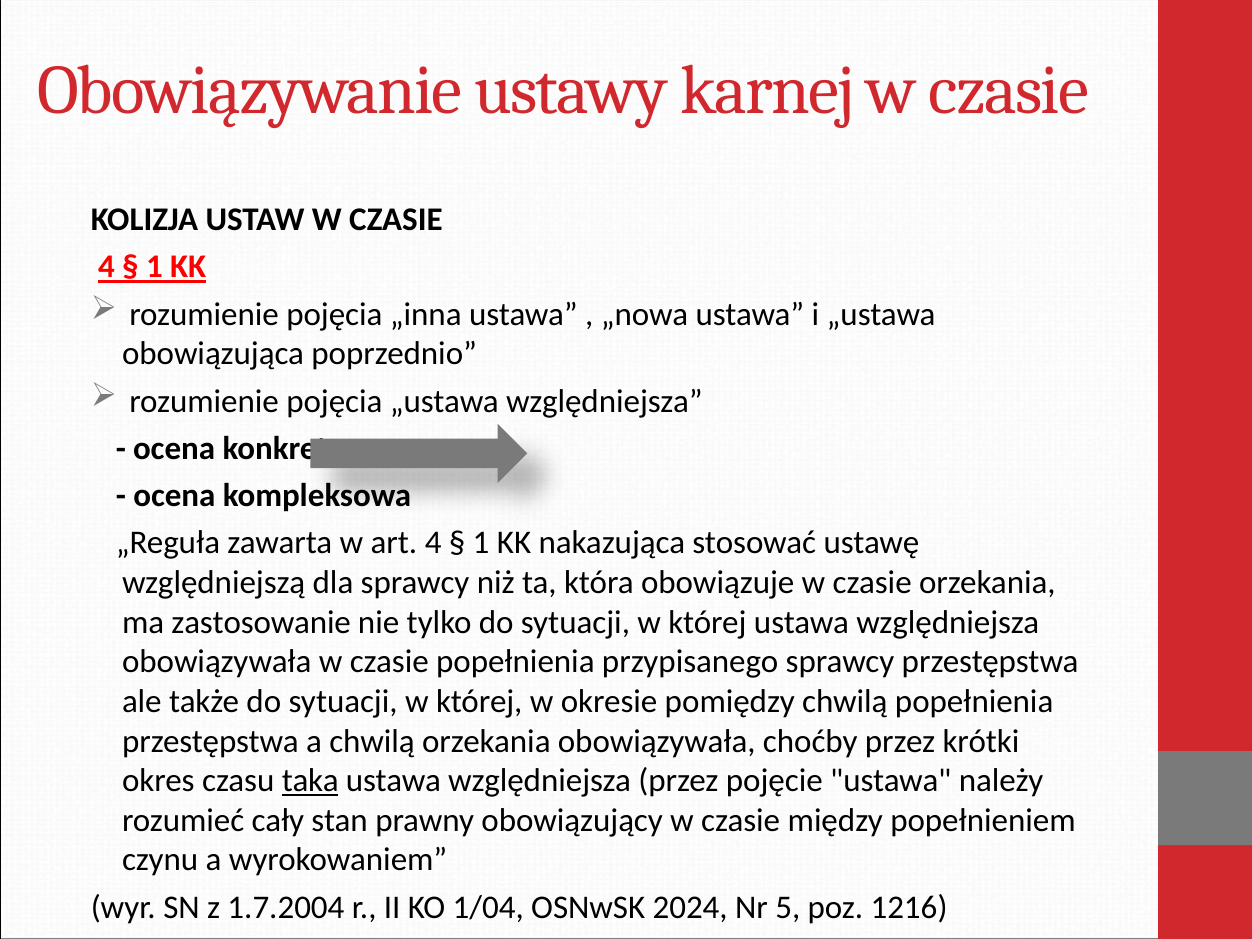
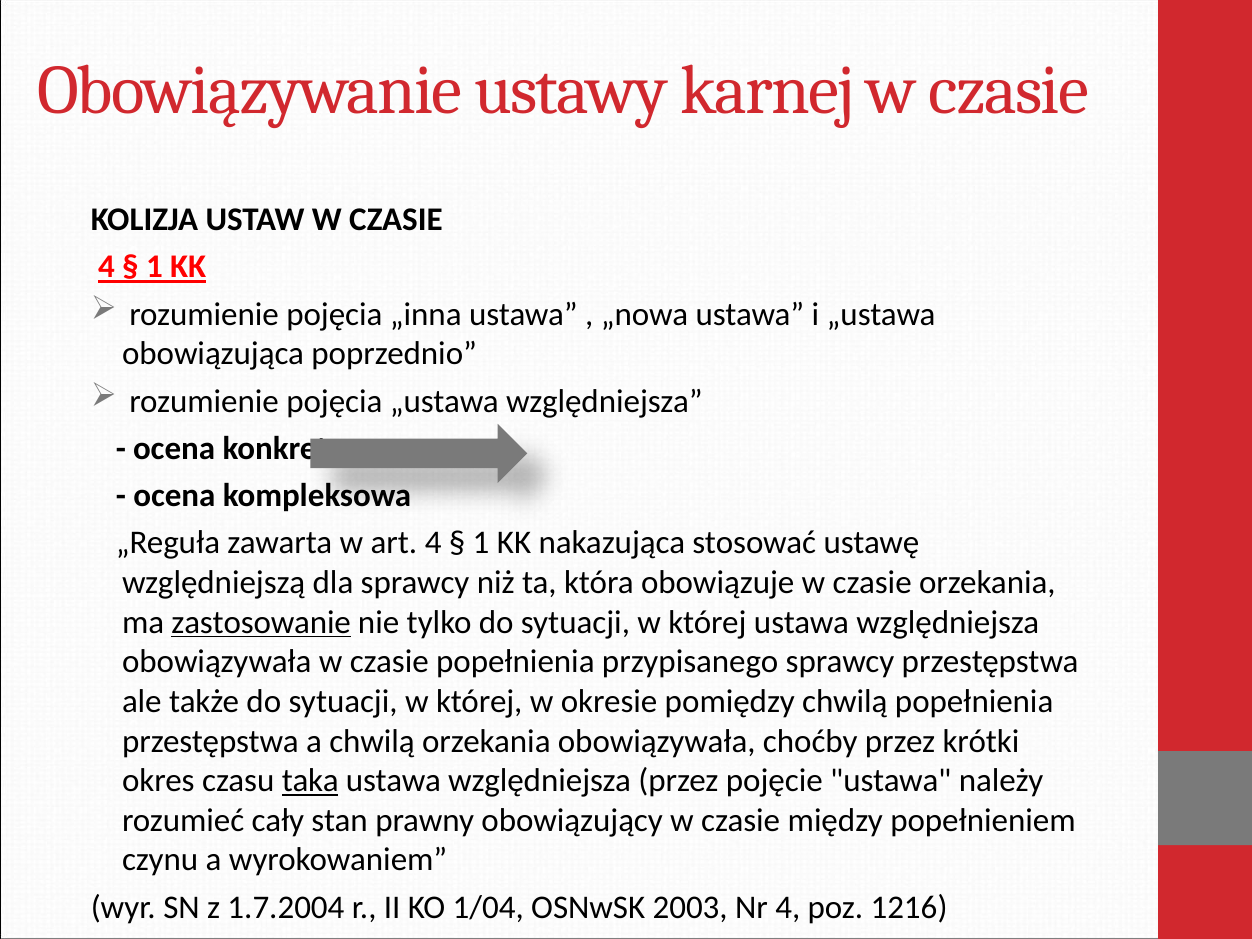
zastosowanie underline: none -> present (261, 622)
2024: 2024 -> 2003 (690, 907)
Nr 5: 5 -> 4 (788, 907)
